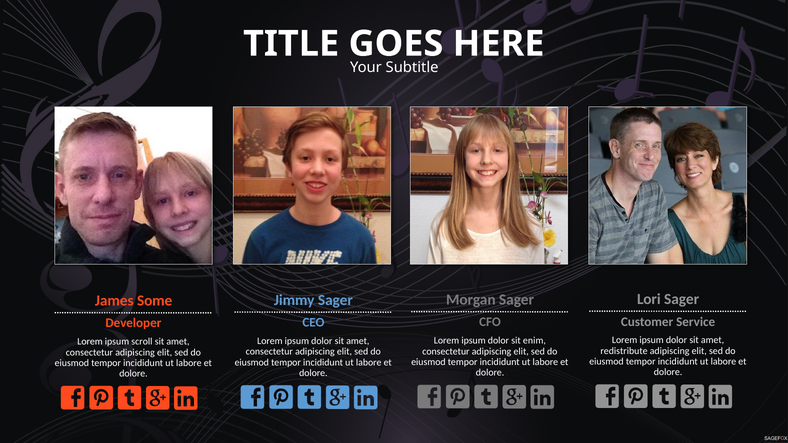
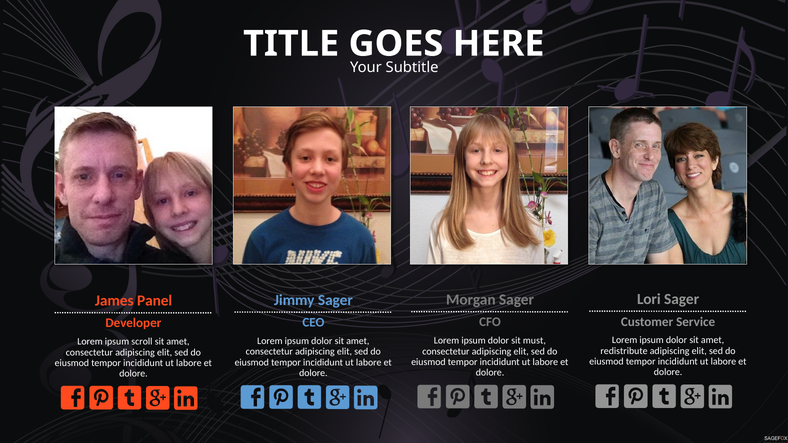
Some: Some -> Panel (155, 301)
enim: enim -> must (534, 341)
